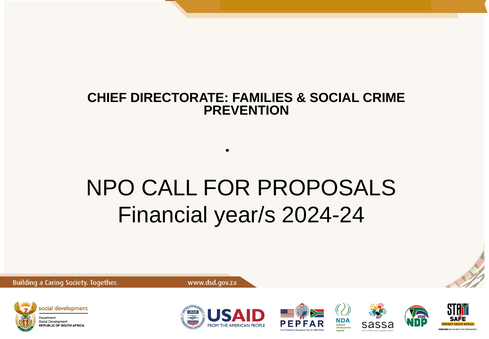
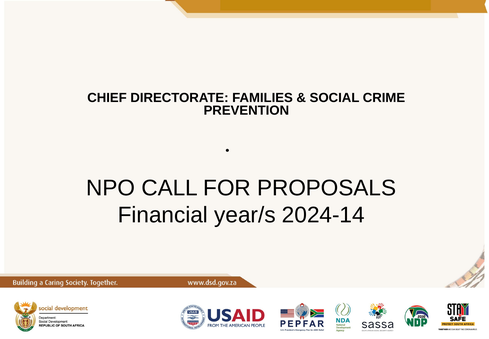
2024-24: 2024-24 -> 2024-14 (323, 215)
